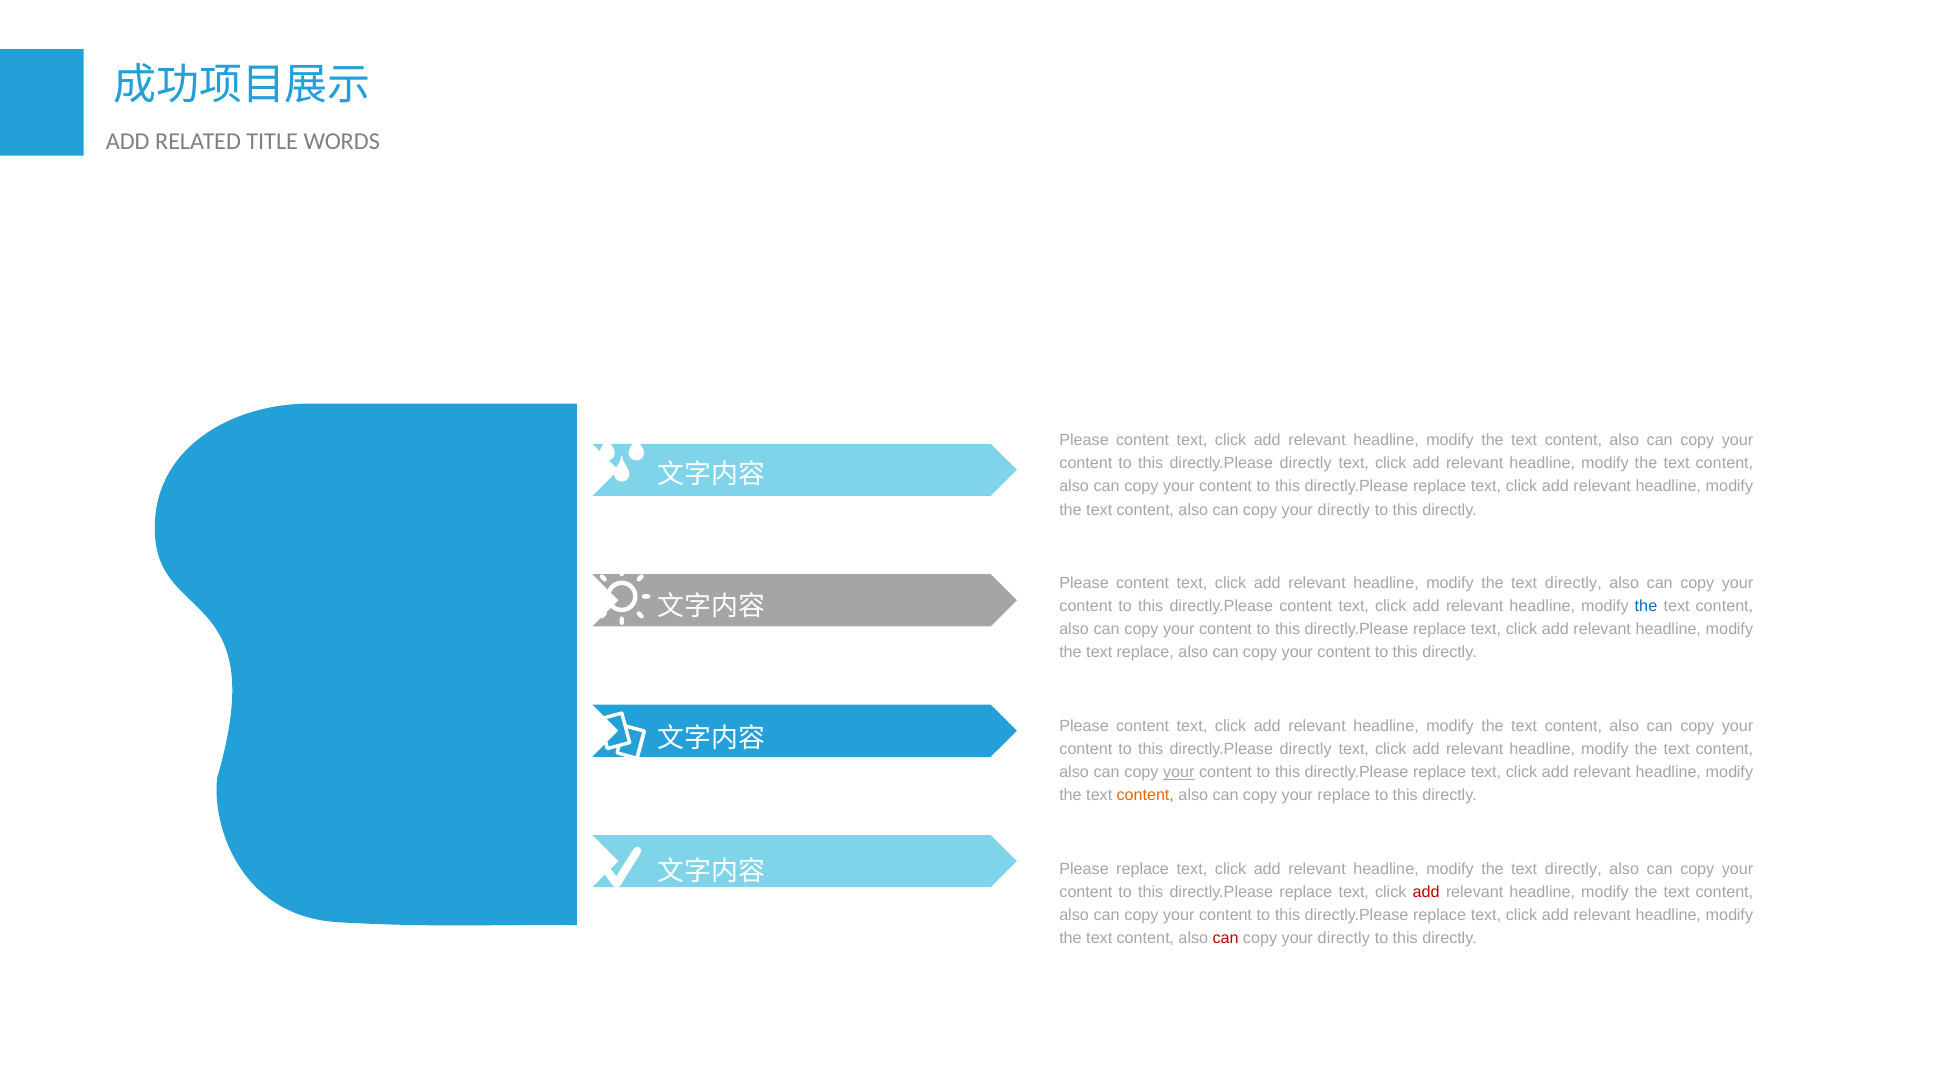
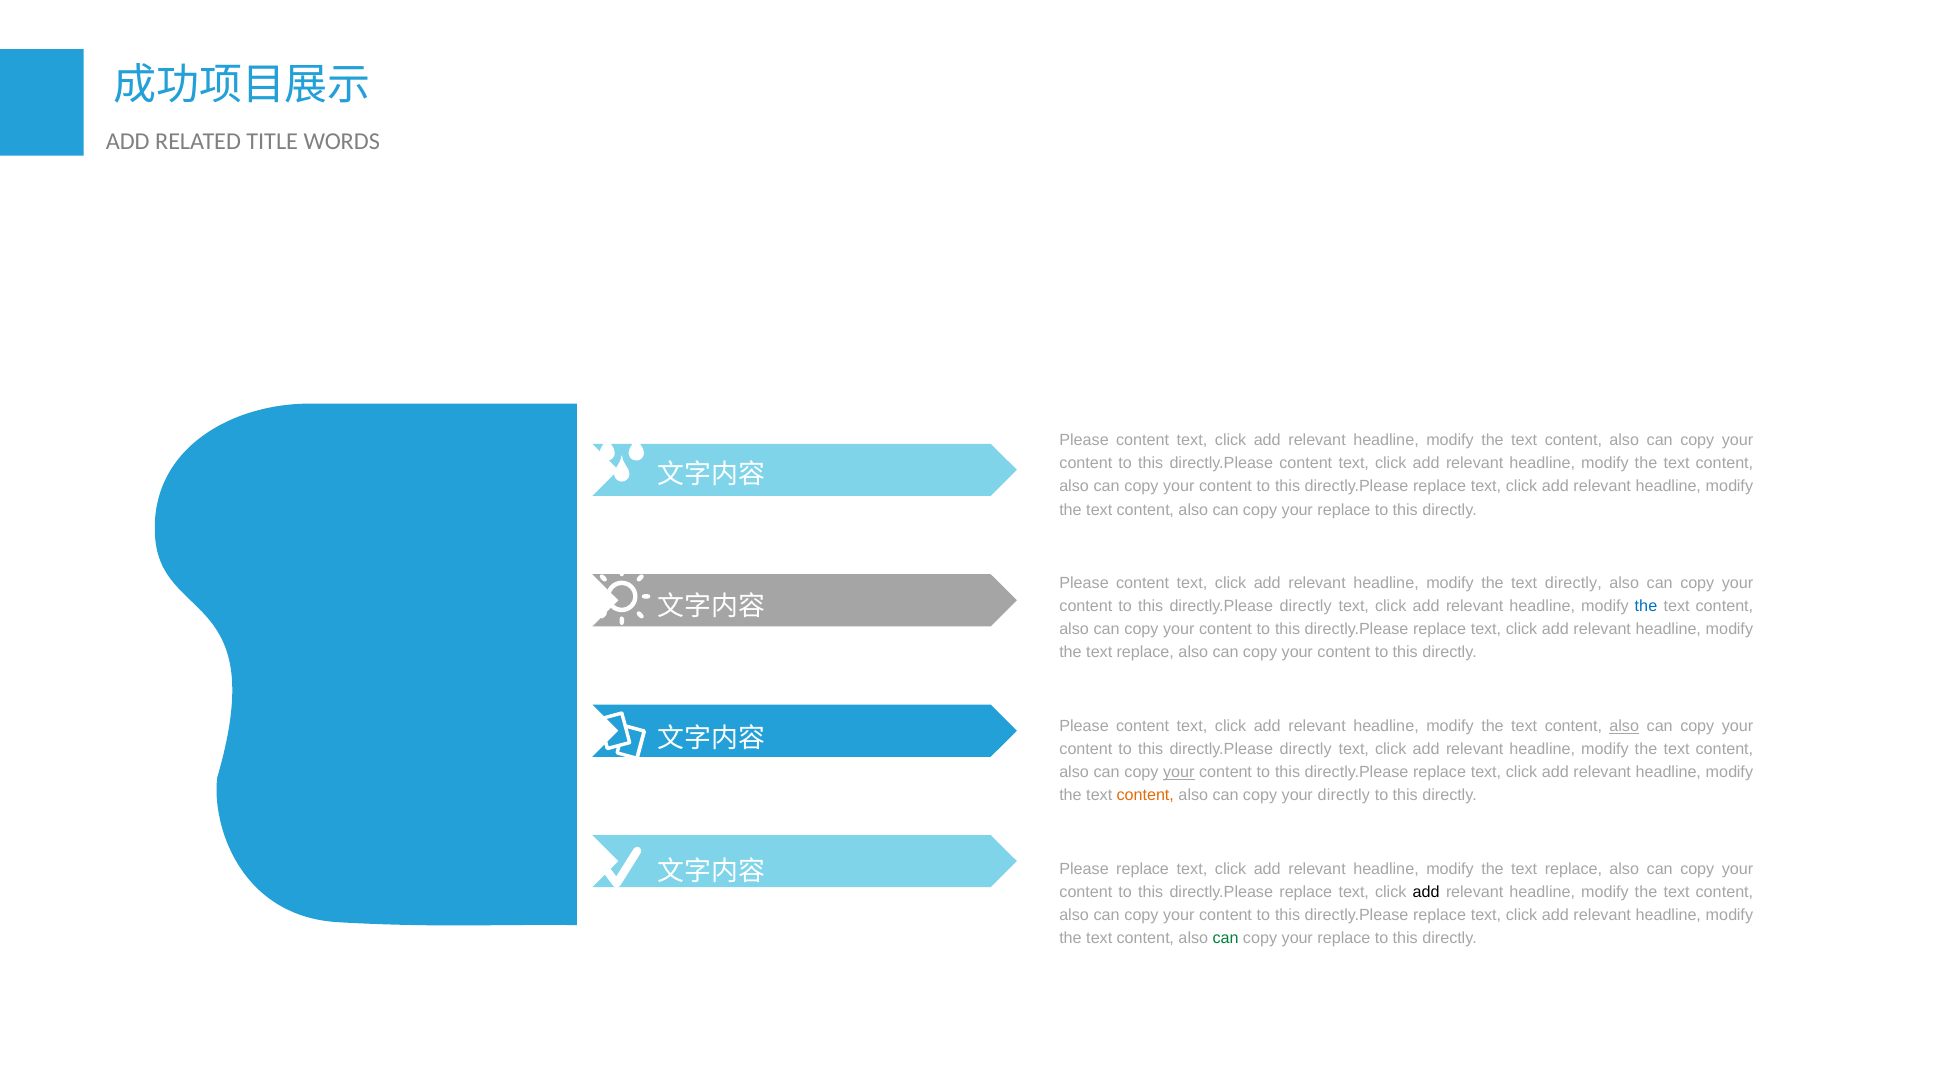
directly: directly -> content (1306, 464)
directly: directly -> replace (1344, 510)
content: content -> directly (1306, 606)
also underline: none -> present (1624, 726)
your replace: replace -> directly (1344, 796)
directly: directly -> replace (1574, 869)
add colour: red -> black (1426, 892)
can colour: red -> green (1226, 939)
directly: directly -> replace (1344, 939)
